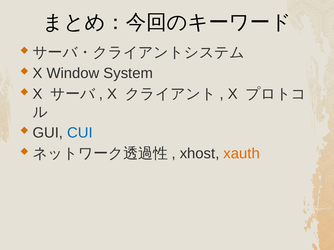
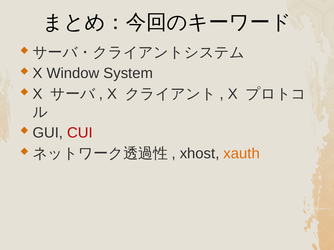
CUI colour: blue -> red (80, 133)
